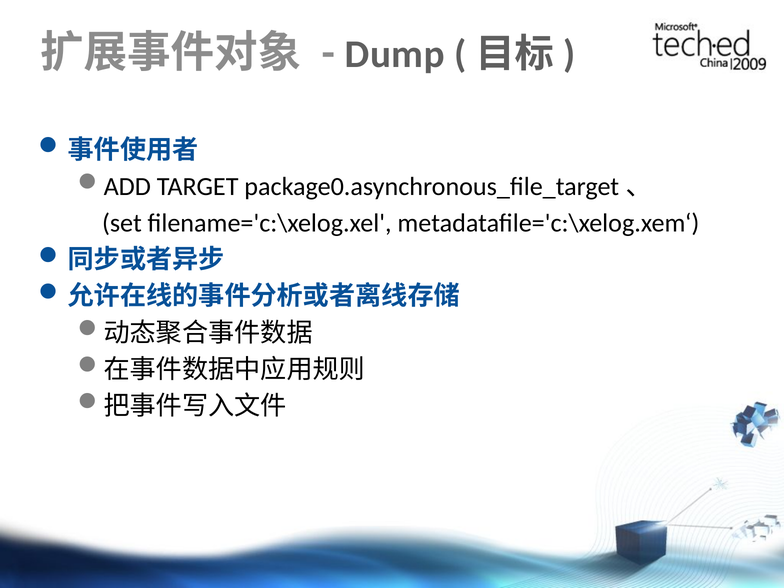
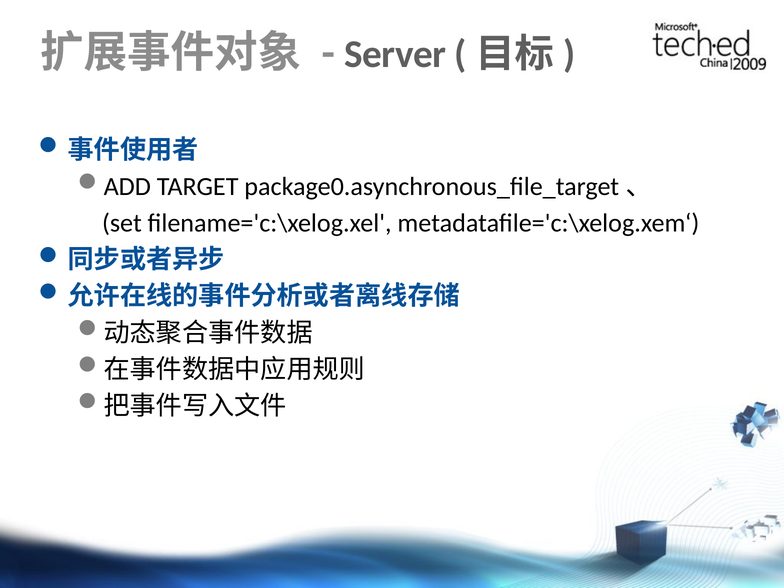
Dump: Dump -> Server (395, 54)
